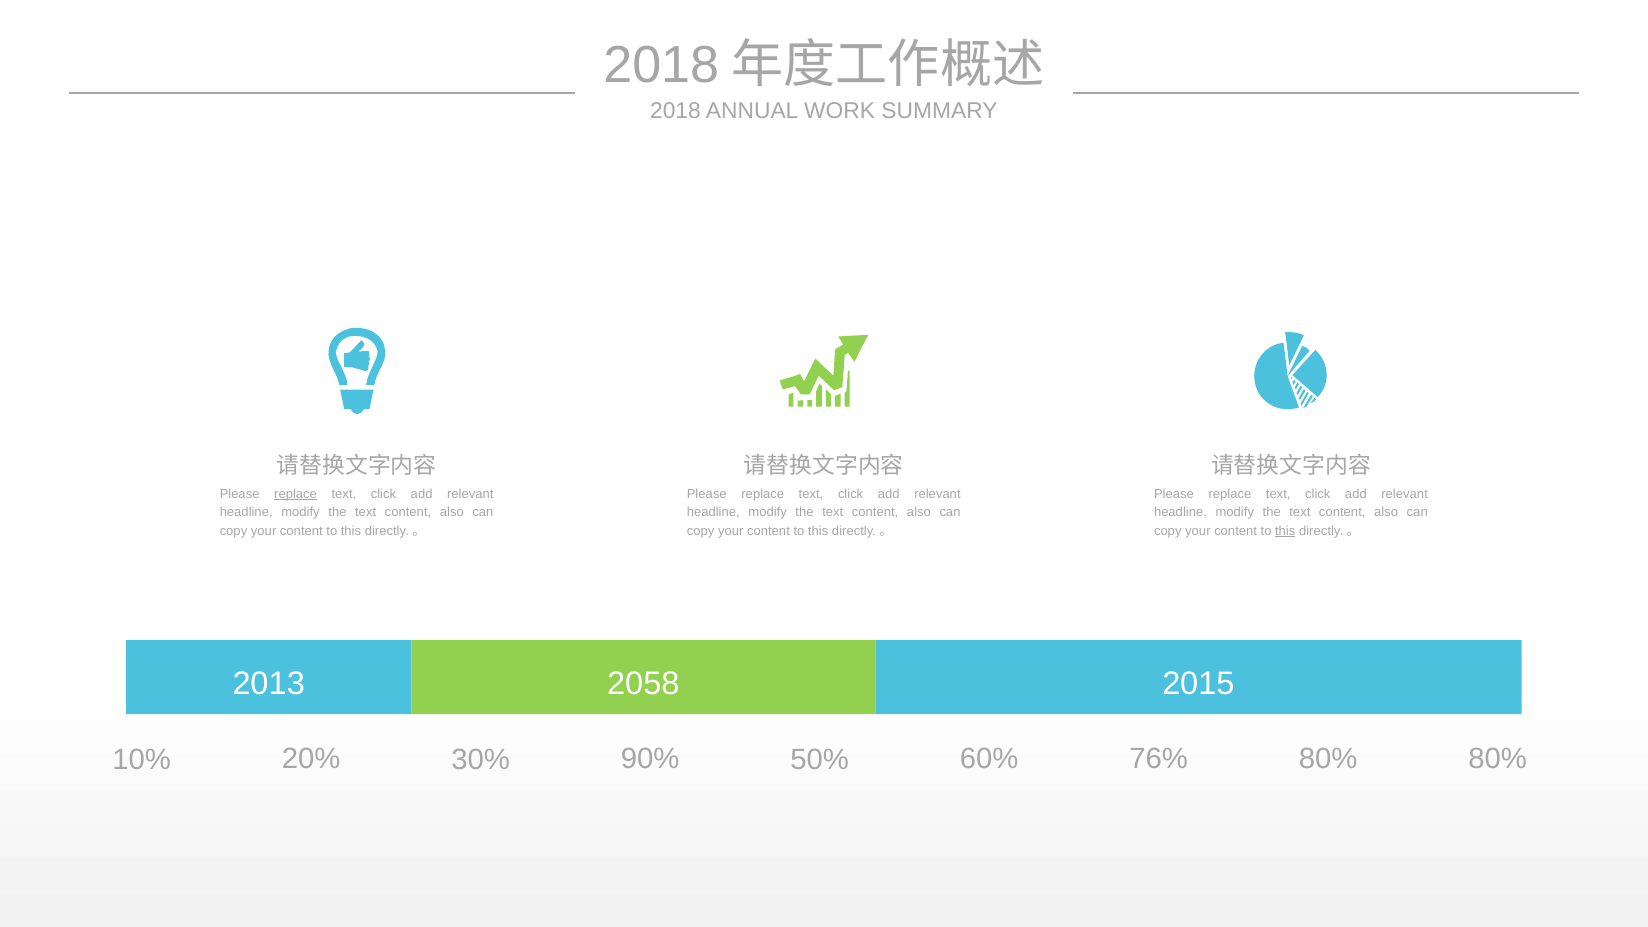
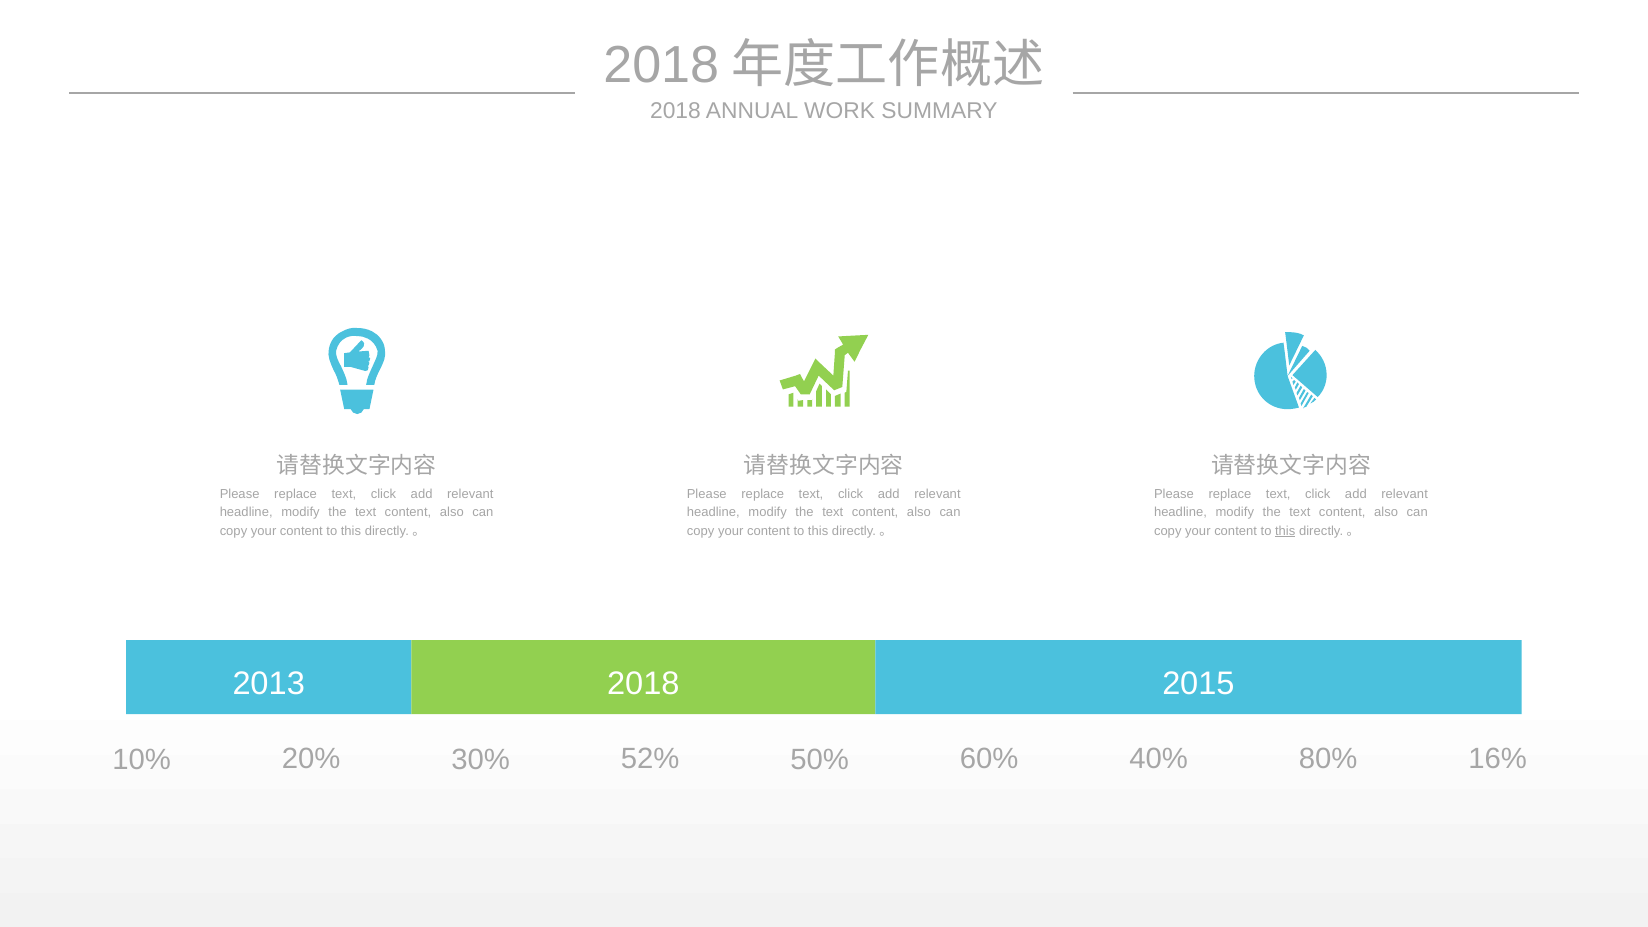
replace underline: present -> none (296, 494)
2013 2058: 2058 -> 2018 (643, 683)
90%: 90% -> 52% (650, 759)
76%: 76% -> 40% (1159, 759)
80% 80%: 80% -> 16% (1498, 759)
